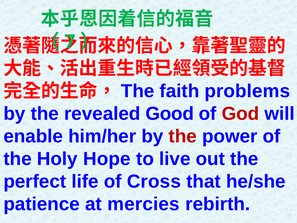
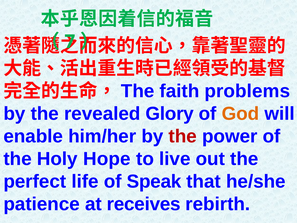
Good: Good -> Glory (170, 113)
God colour: red -> orange (240, 113)
Cross: Cross -> Speak (154, 181)
mercies: mercies -> receives (144, 204)
